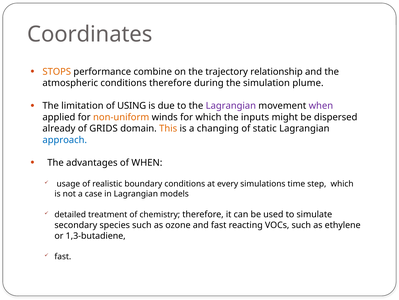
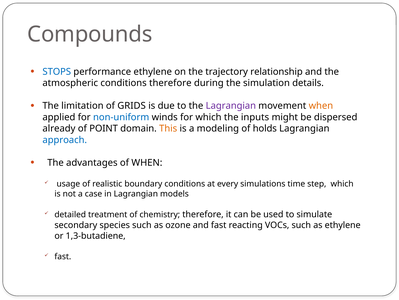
Coordinates: Coordinates -> Compounds (90, 34)
STOPS colour: orange -> blue (57, 71)
performance combine: combine -> ethylene (153, 71)
plume: plume -> details (308, 83)
USING: USING -> GRIDS (132, 106)
when colour: purple -> orange (321, 106)
non-uniform colour: orange -> blue (121, 117)
GRIDS: GRIDS -> POINT (104, 128)
changing: changing -> modeling (218, 128)
static: static -> holds (265, 128)
